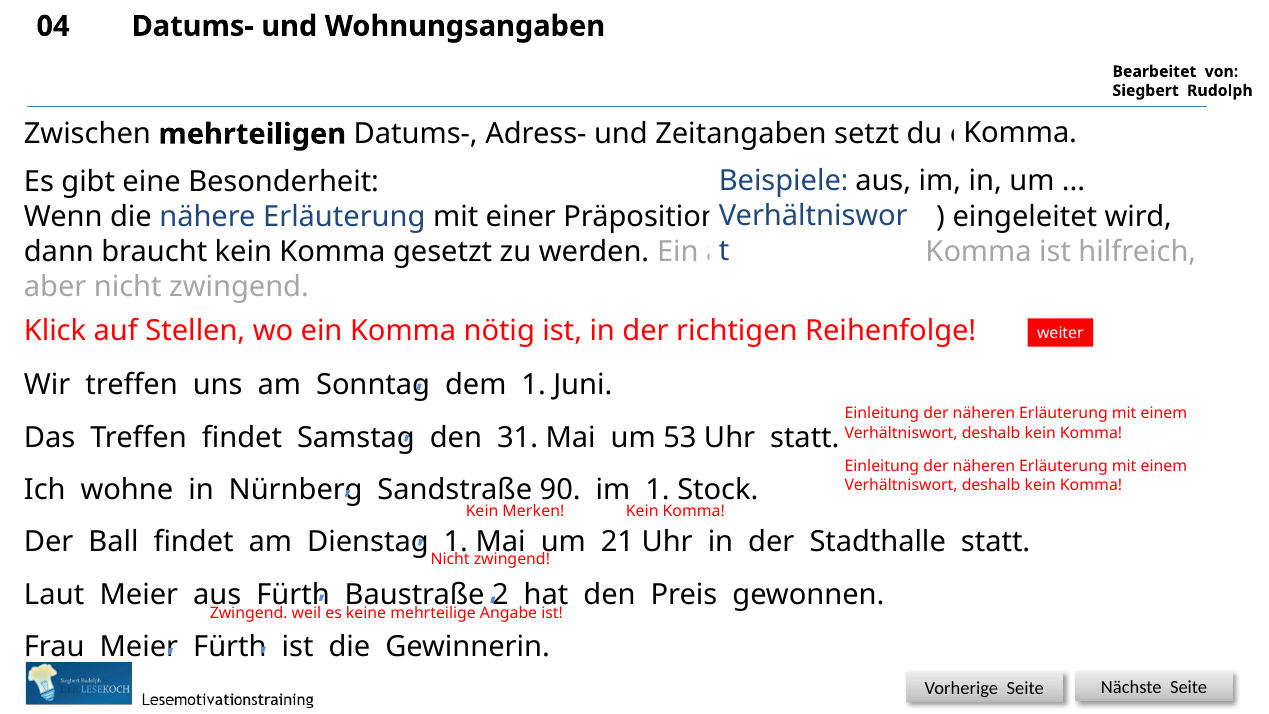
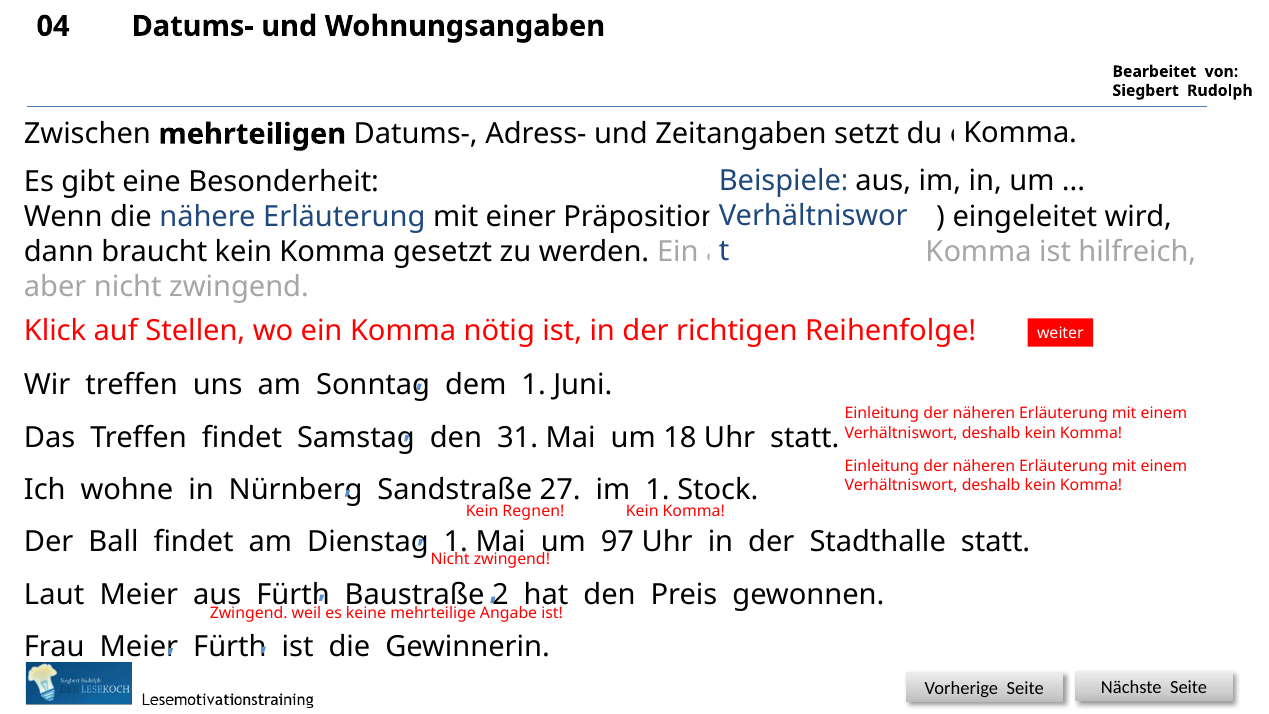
53: 53 -> 18 (680, 437)
90: 90 -> 27 (560, 490)
Merken: Merken -> Regnen (533, 511)
21: 21 -> 97 (617, 542)
